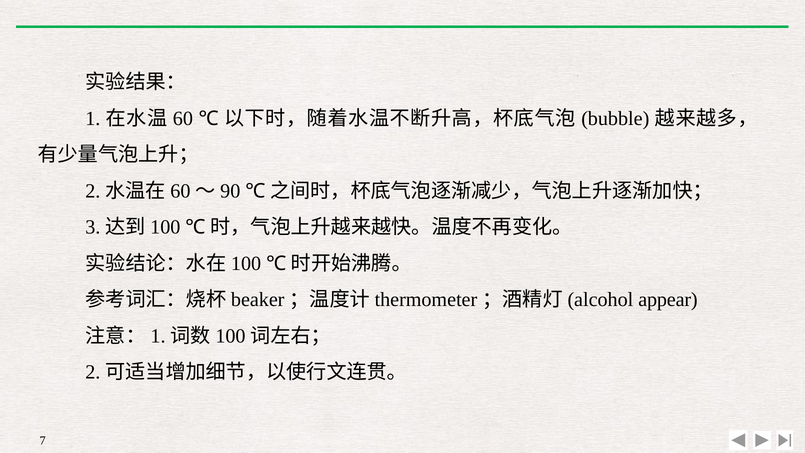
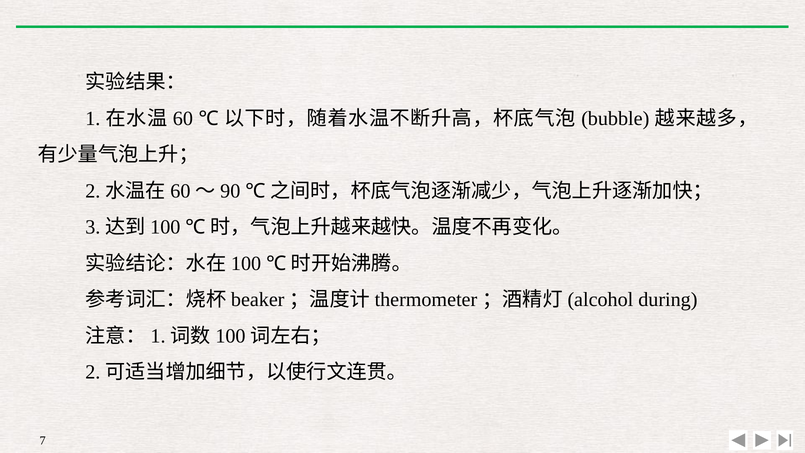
appear: appear -> during (668, 300)
